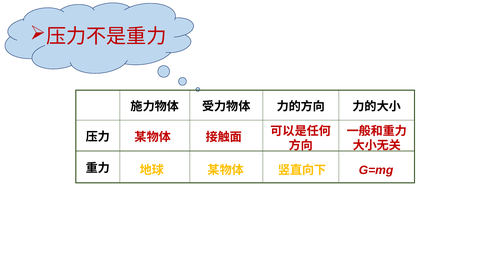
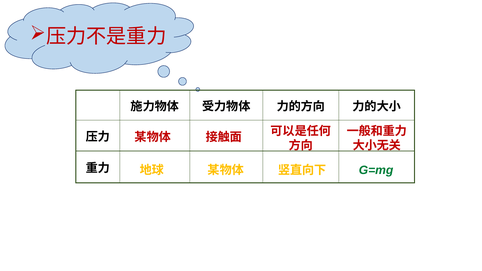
G=mg colour: red -> green (376, 170)
